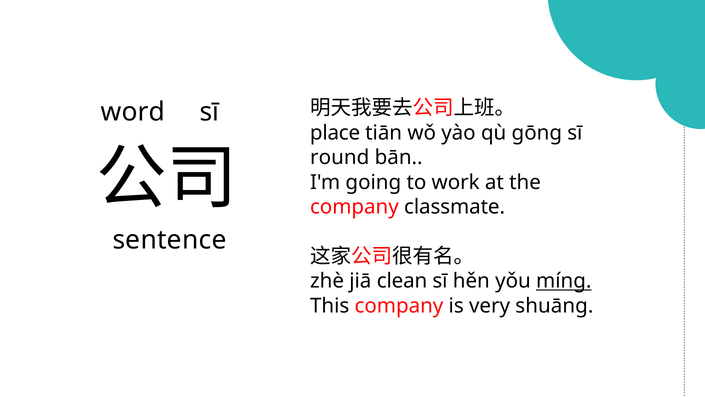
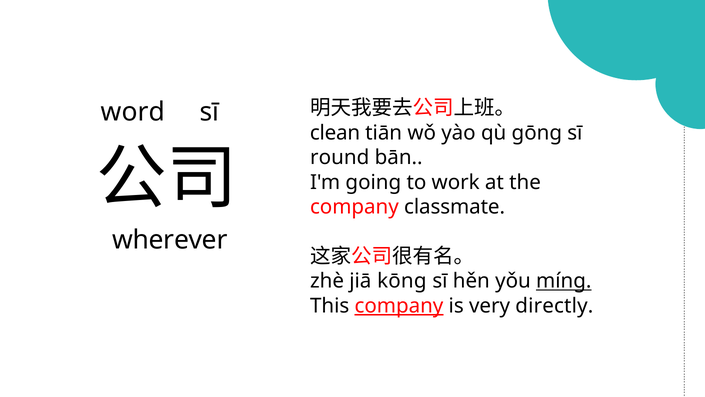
place: place -> clean (335, 133)
sentence: sentence -> wherever (170, 240)
clean: clean -> kōng (402, 281)
company underline: none -> present (399, 306)
shuāng: shuāng -> directly (554, 306)
